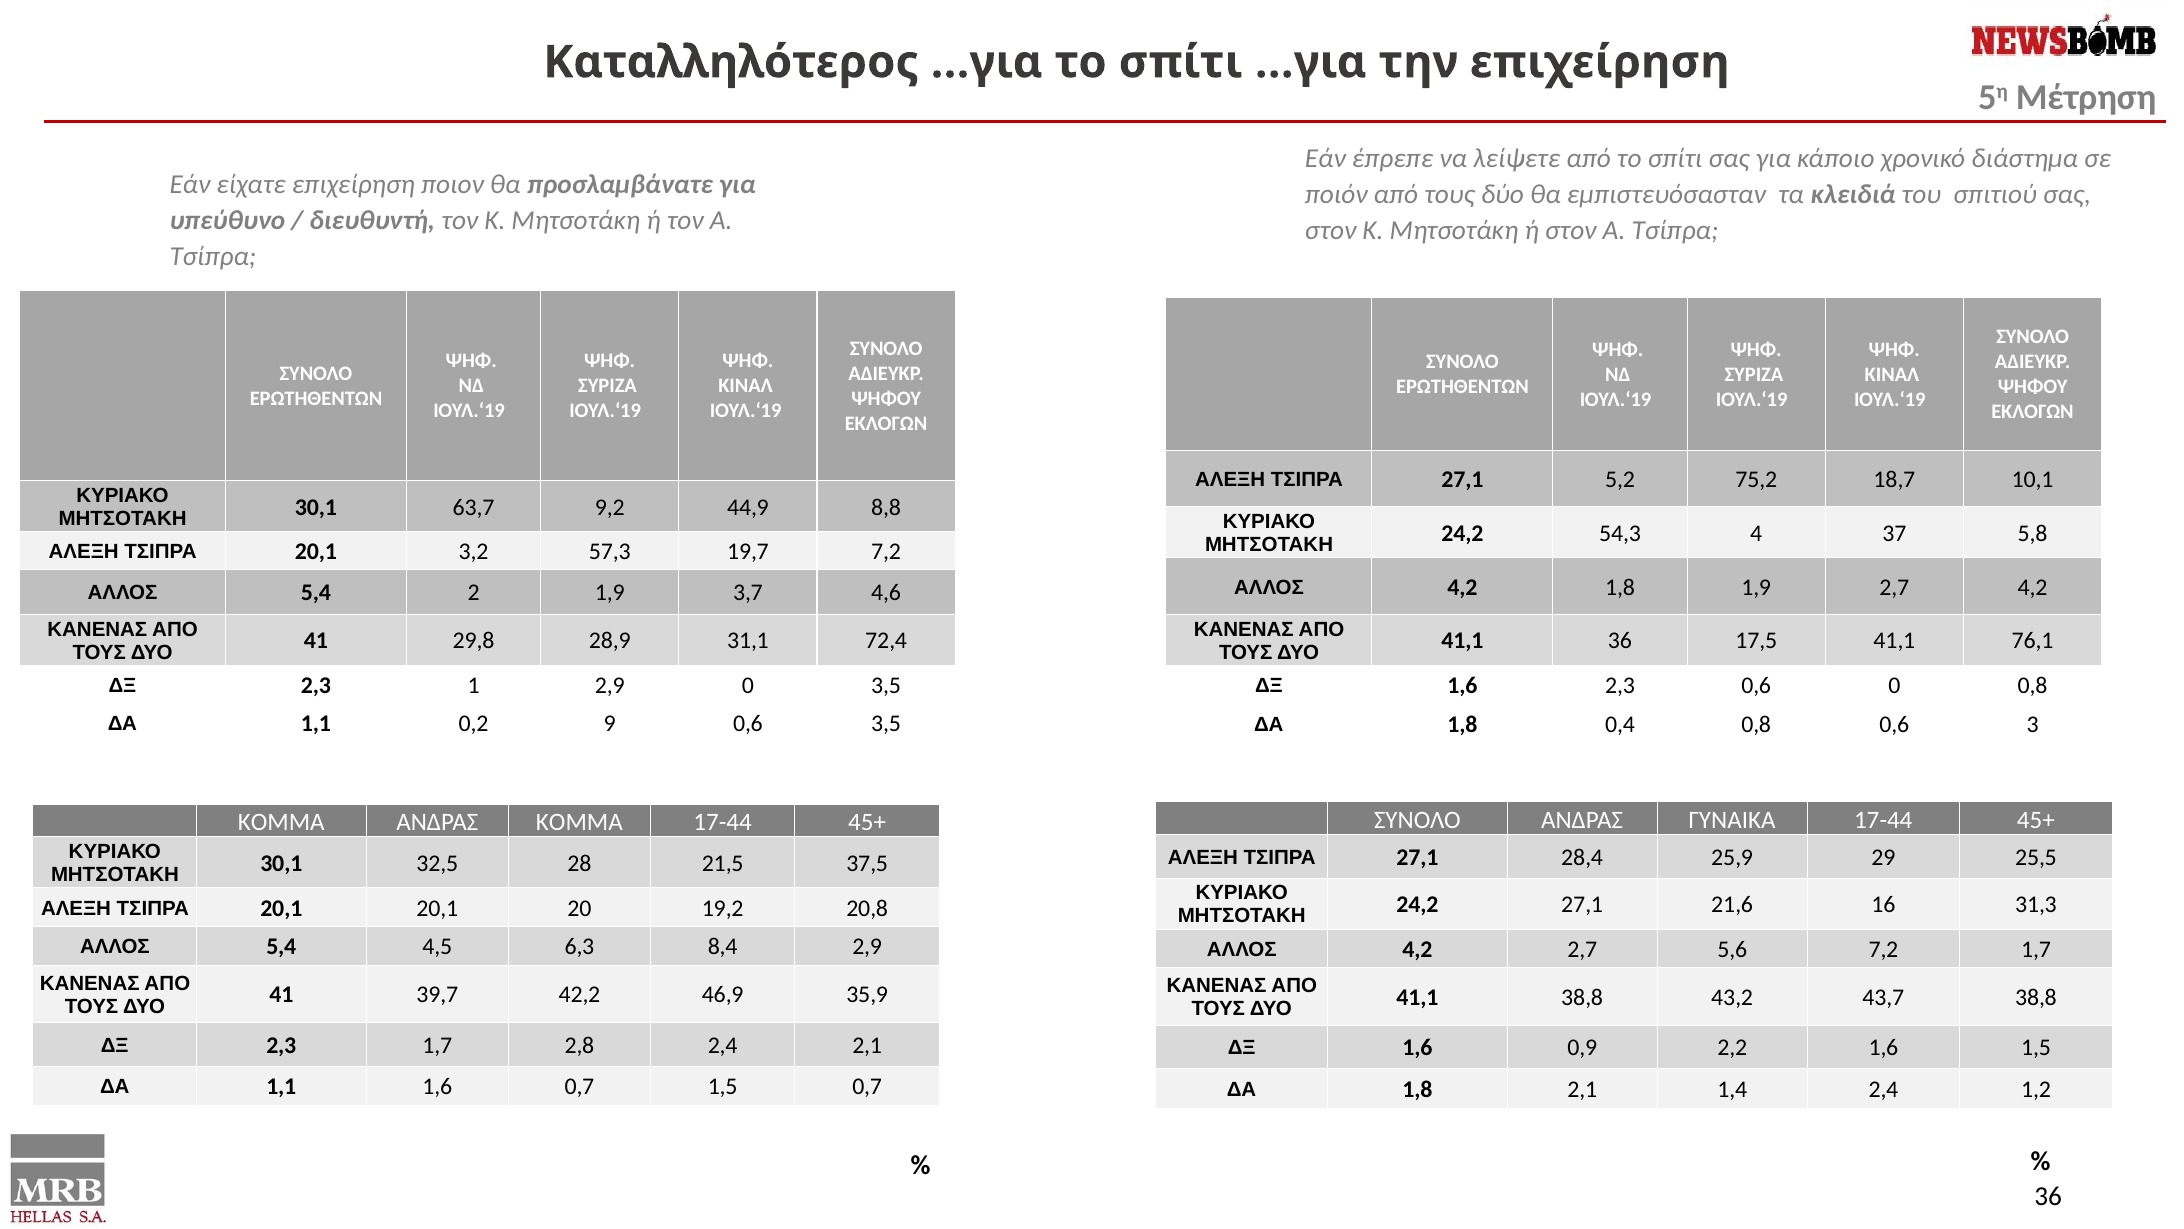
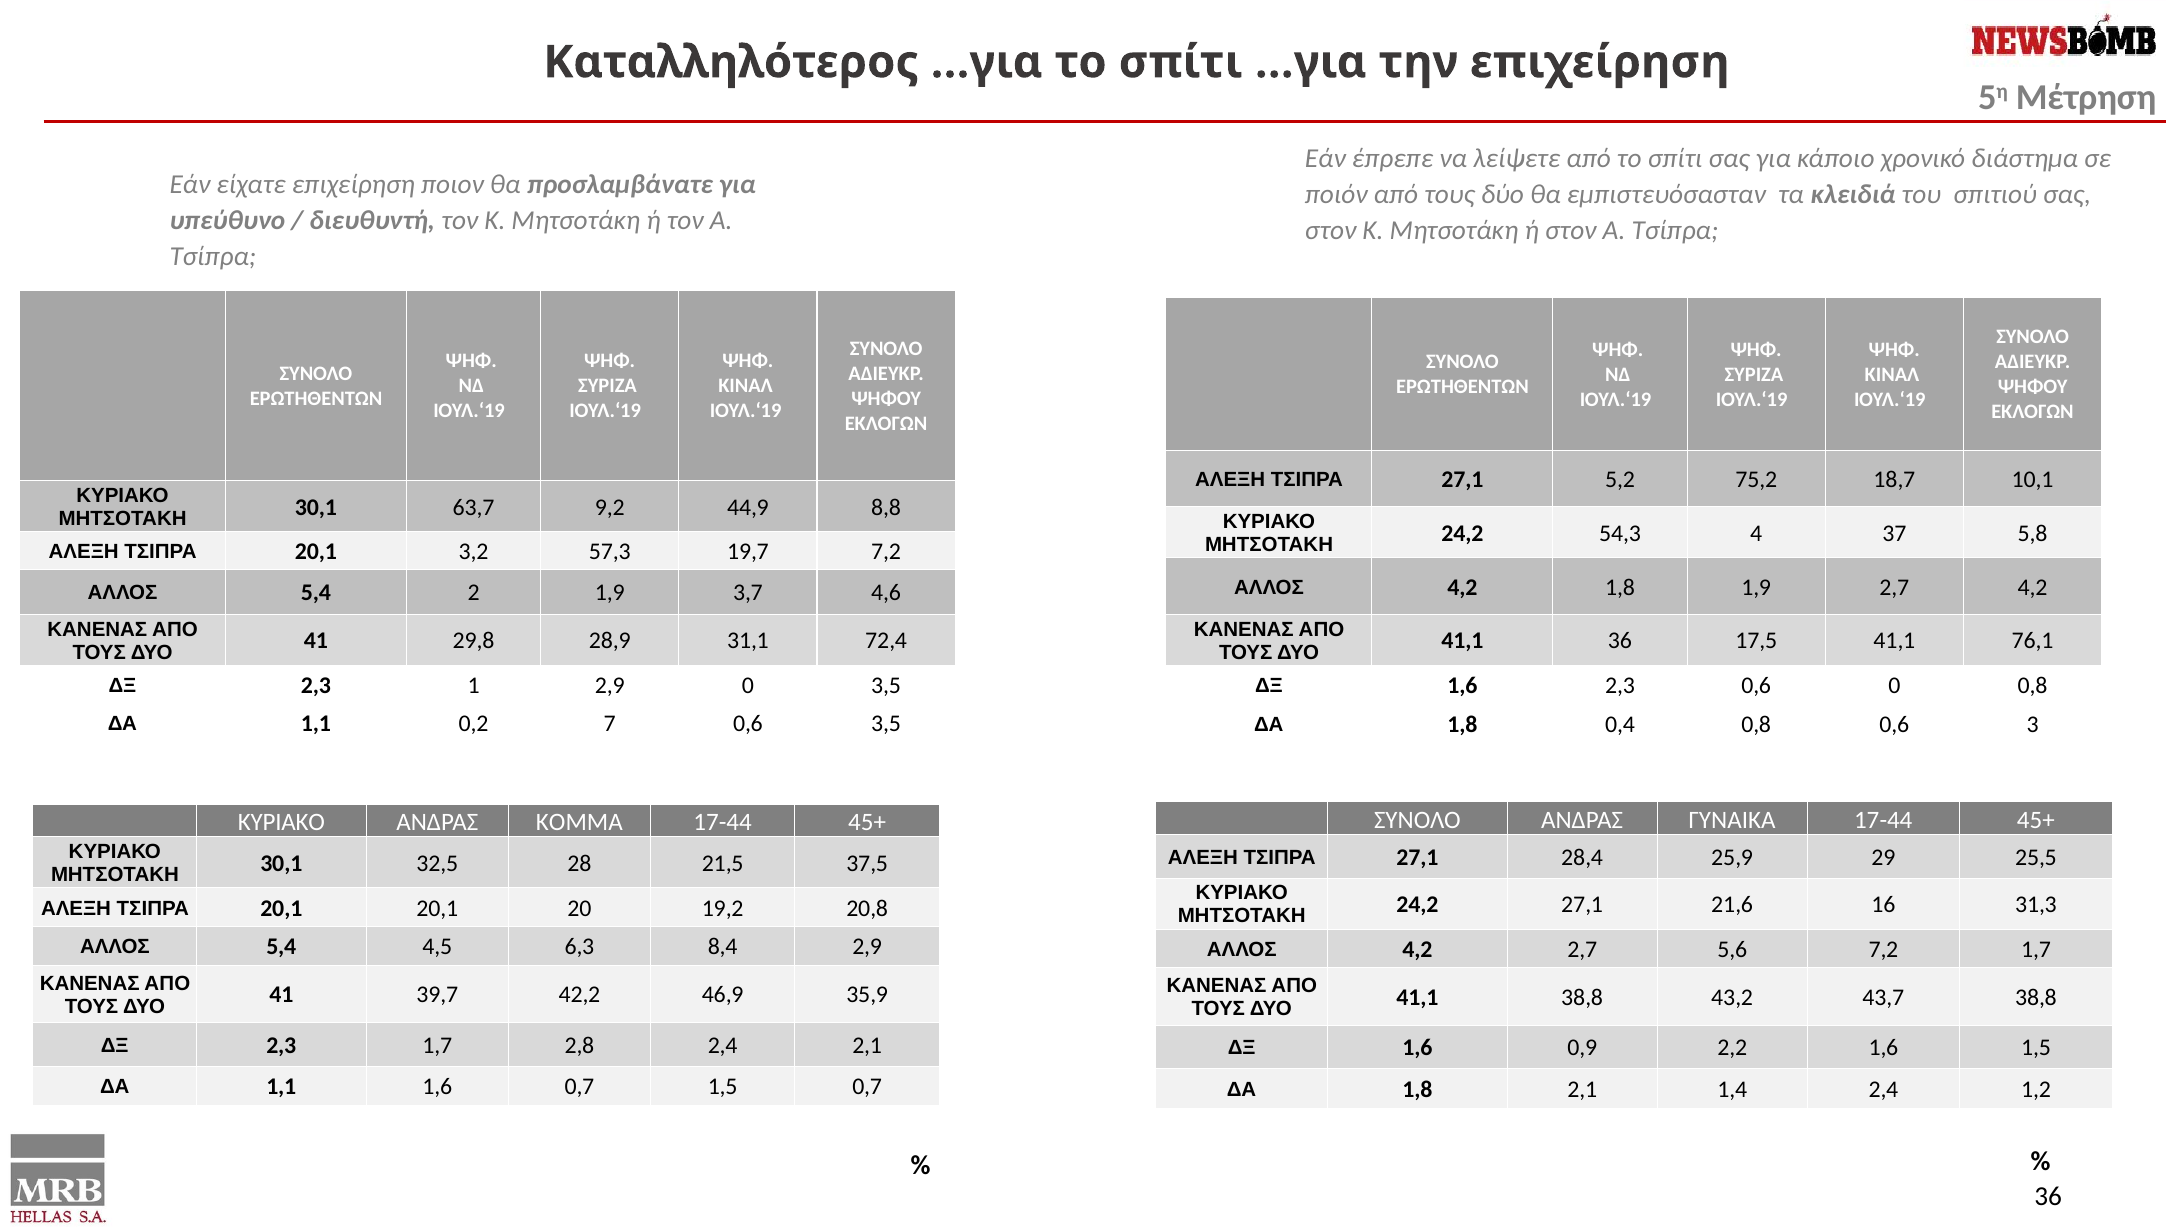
9: 9 -> 7 (610, 723)
ΚΟΜΜΑ: ΚΟΜΜΑ -> ΚΥΡΙΑΚΟ (281, 822)
